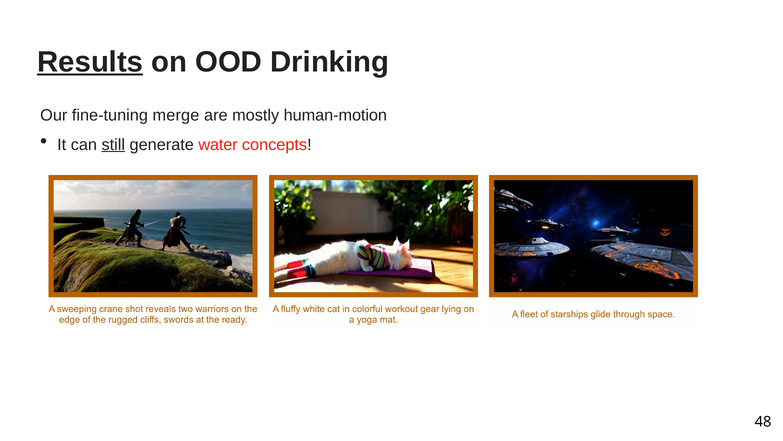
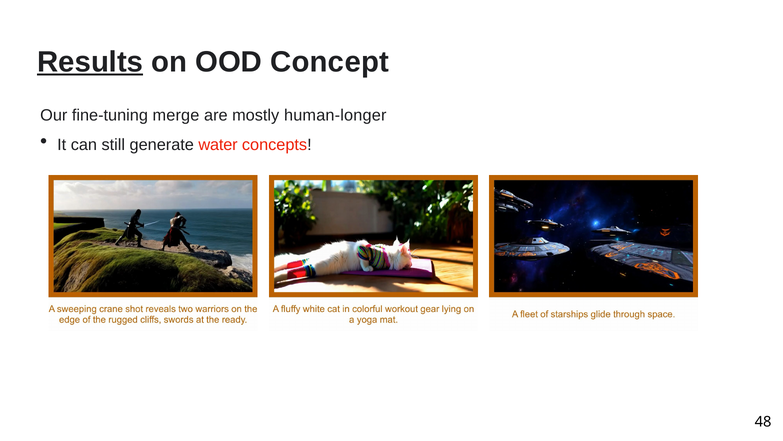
Drinking: Drinking -> Concept (330, 62)
human-motion: human-motion -> human-longer (335, 115)
still underline: present -> none (113, 144)
